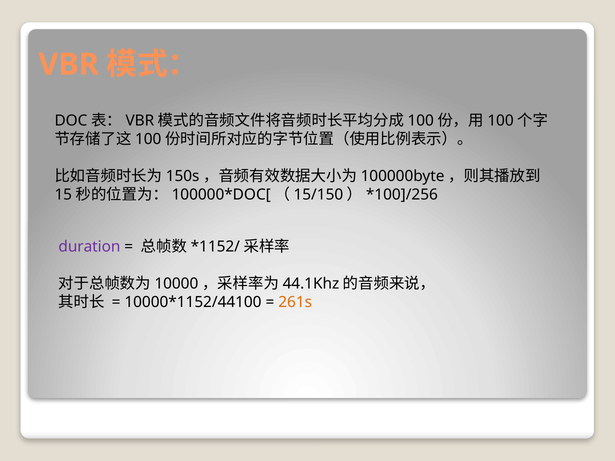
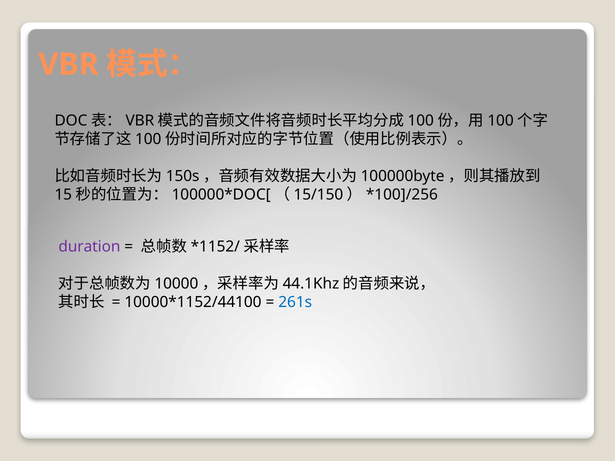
261s colour: orange -> blue (295, 302)
